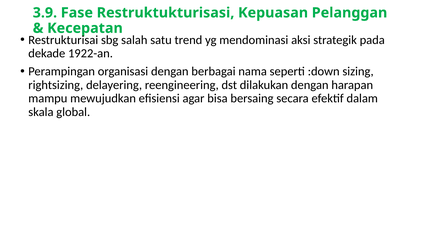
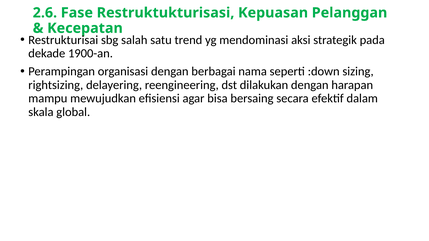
3.9: 3.9 -> 2.6 (45, 13)
1922-an: 1922-an -> 1900-an (91, 54)
